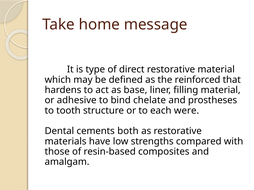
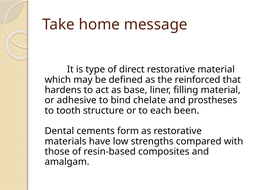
were: were -> been (187, 111)
both: both -> form (128, 131)
